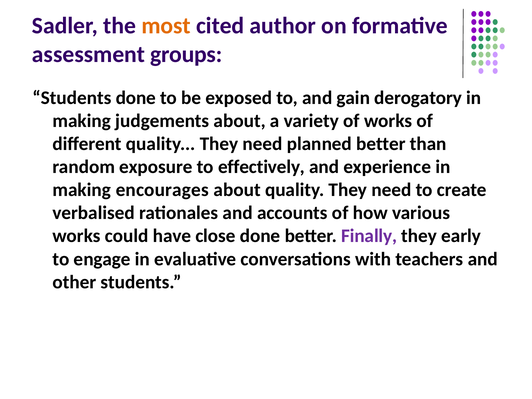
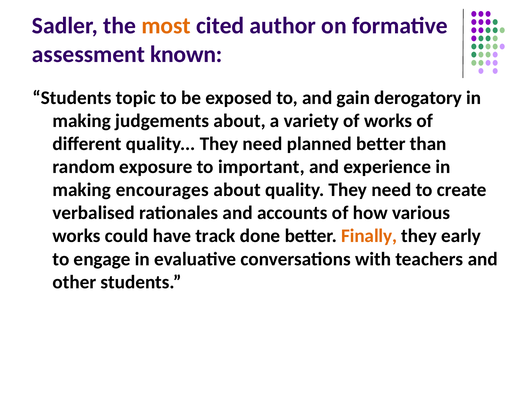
groups: groups -> known (186, 54)
Students done: done -> topic (136, 98)
effectively: effectively -> important (261, 167)
close: close -> track (215, 236)
Finally colour: purple -> orange (369, 236)
